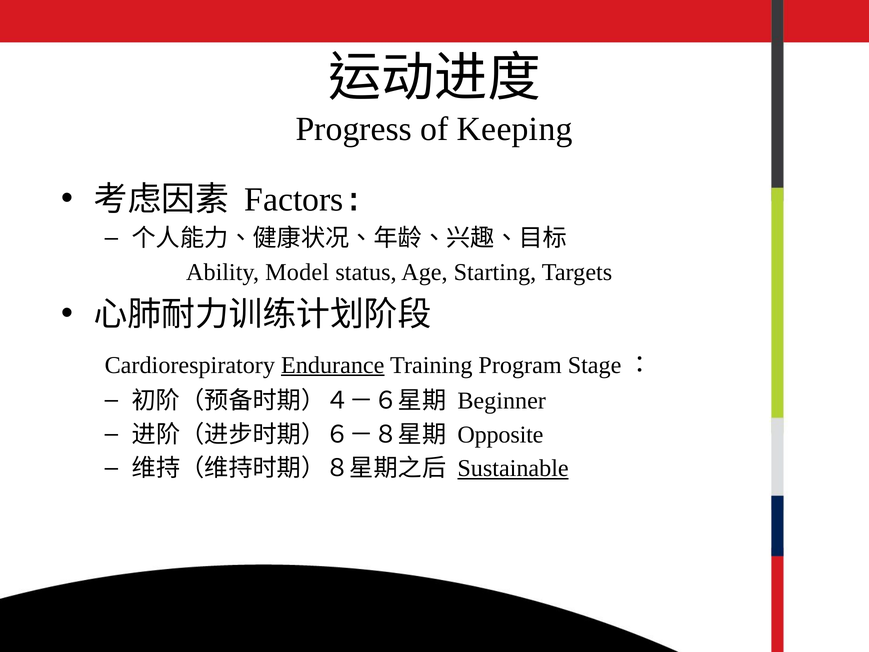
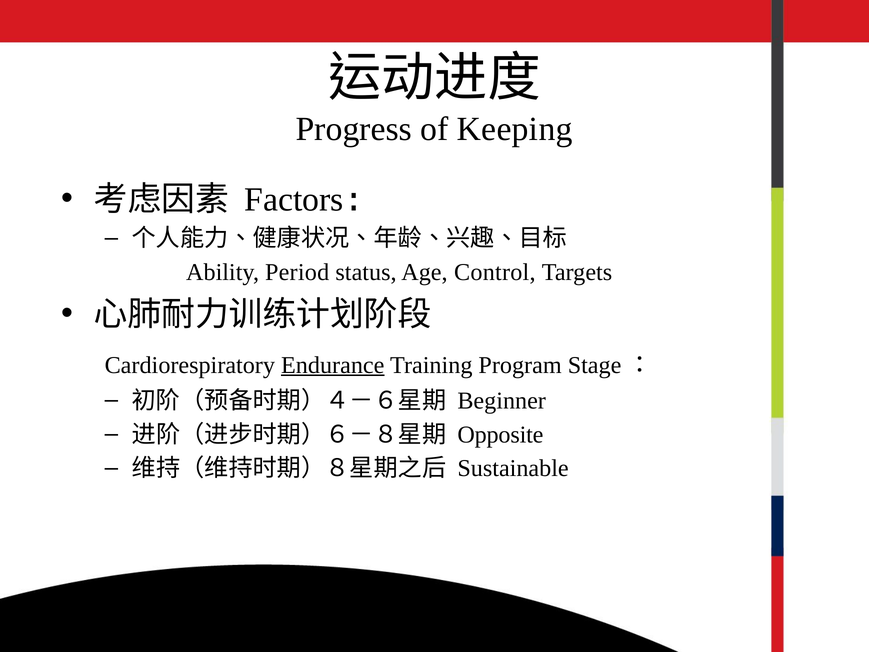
Model: Model -> Period (297, 272)
Starting: Starting -> Control (495, 272)
Sustainable underline: present -> none (513, 468)
